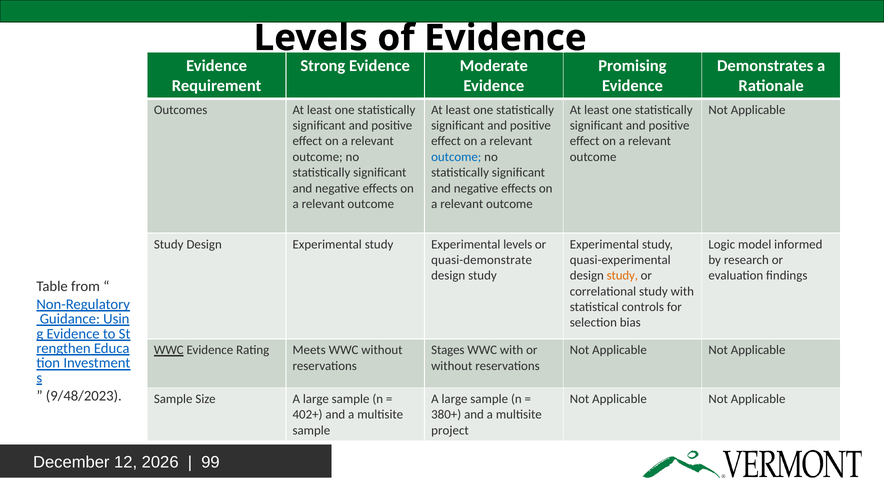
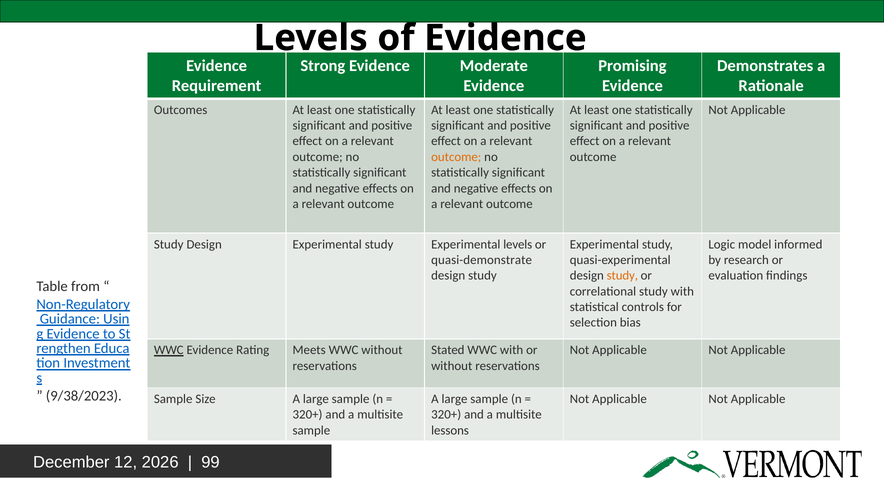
outcome colour: blue -> orange (456, 157)
Stages: Stages -> Stated (448, 350)
9/48/2023: 9/48/2023 -> 9/38/2023 (84, 396)
402+: 402+ -> 320+ (308, 415)
380+: 380+ -> 320+ (446, 415)
project: project -> lessons (450, 431)
